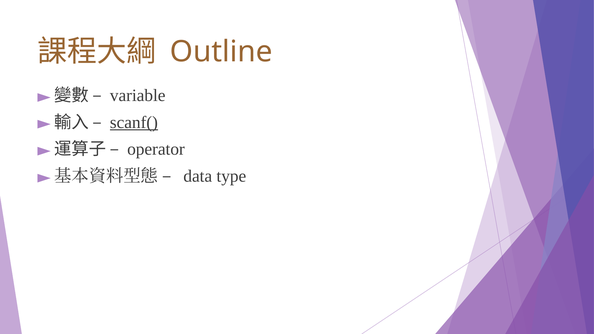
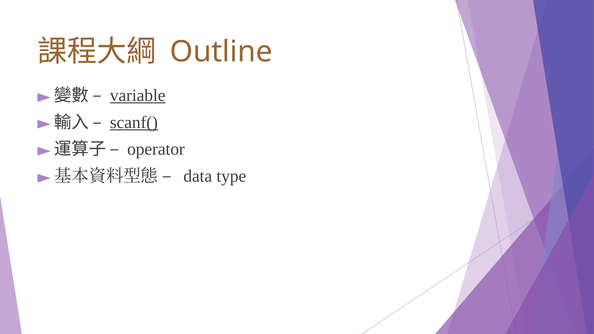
variable underline: none -> present (138, 95)
